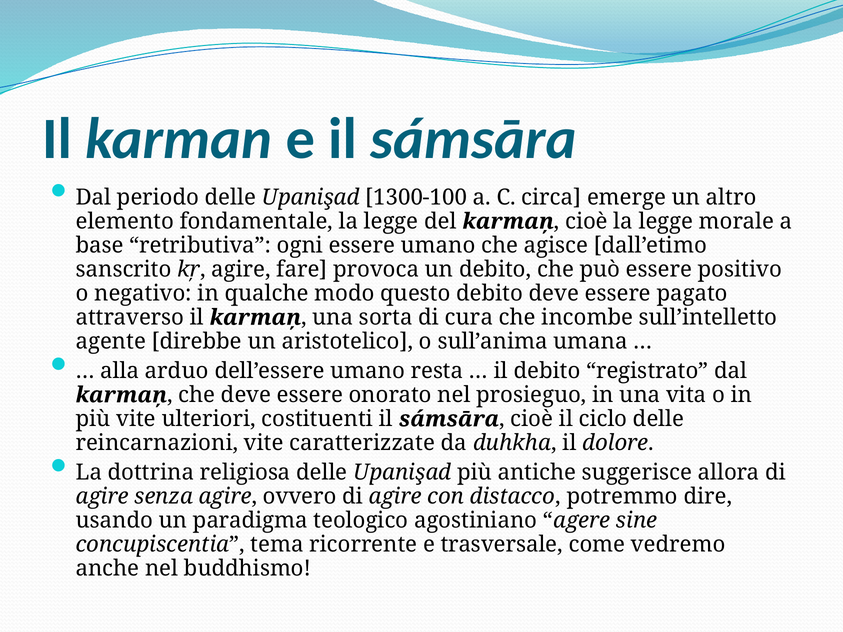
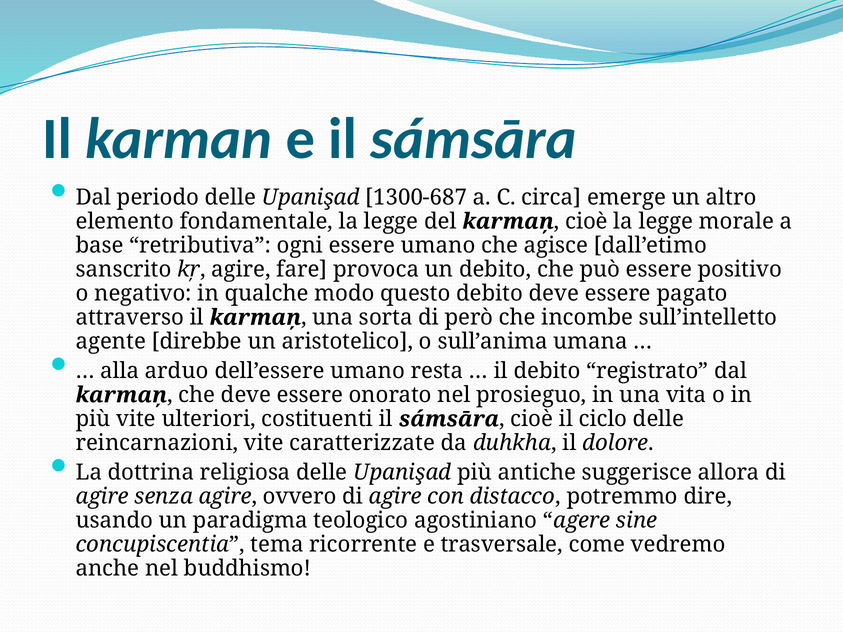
1300-100: 1300-100 -> 1300-687 (416, 197)
cura: cura -> però (469, 318)
